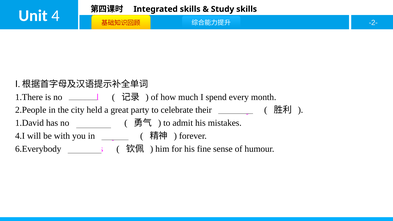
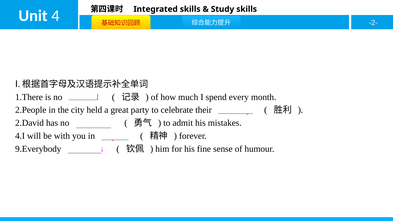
1.David: 1.David -> 2.David (29, 123)
6.Everybody: 6.Everybody -> 9.Everybody (38, 149)
